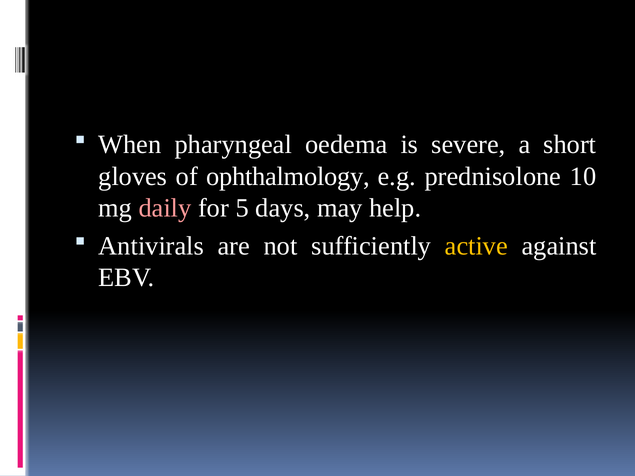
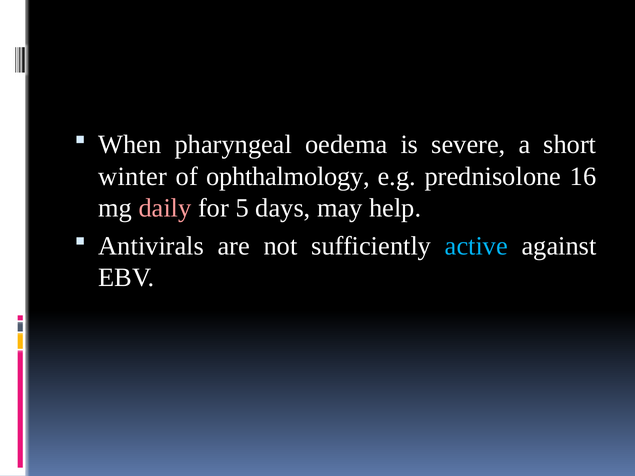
gloves: gloves -> winter (133, 176)
10: 10 -> 16 (583, 176)
active colour: yellow -> light blue (476, 246)
